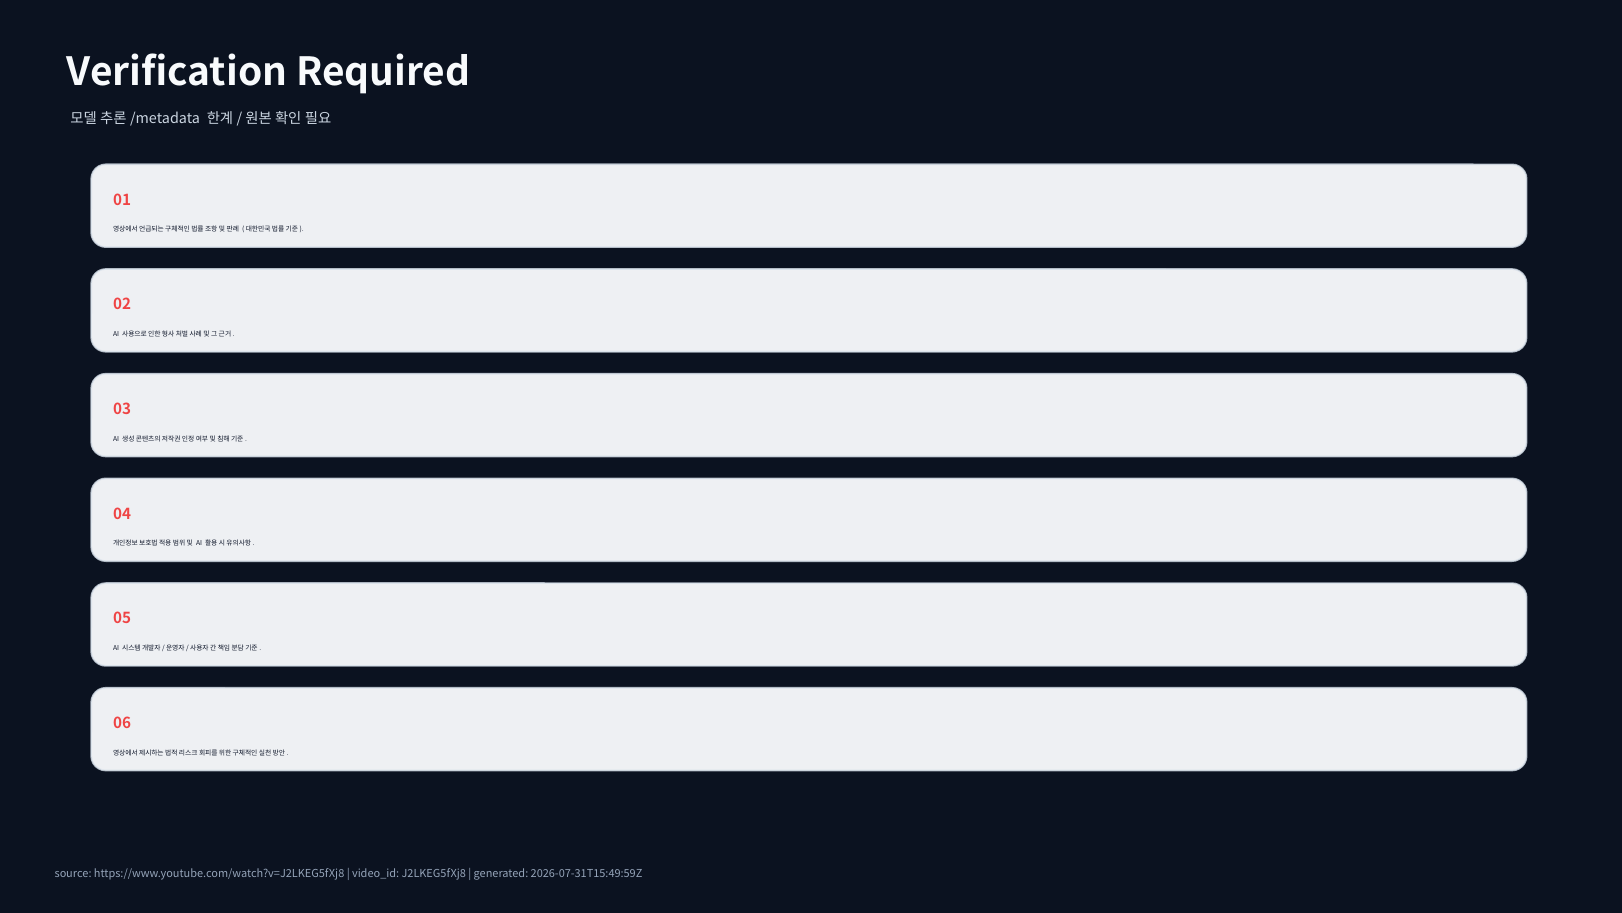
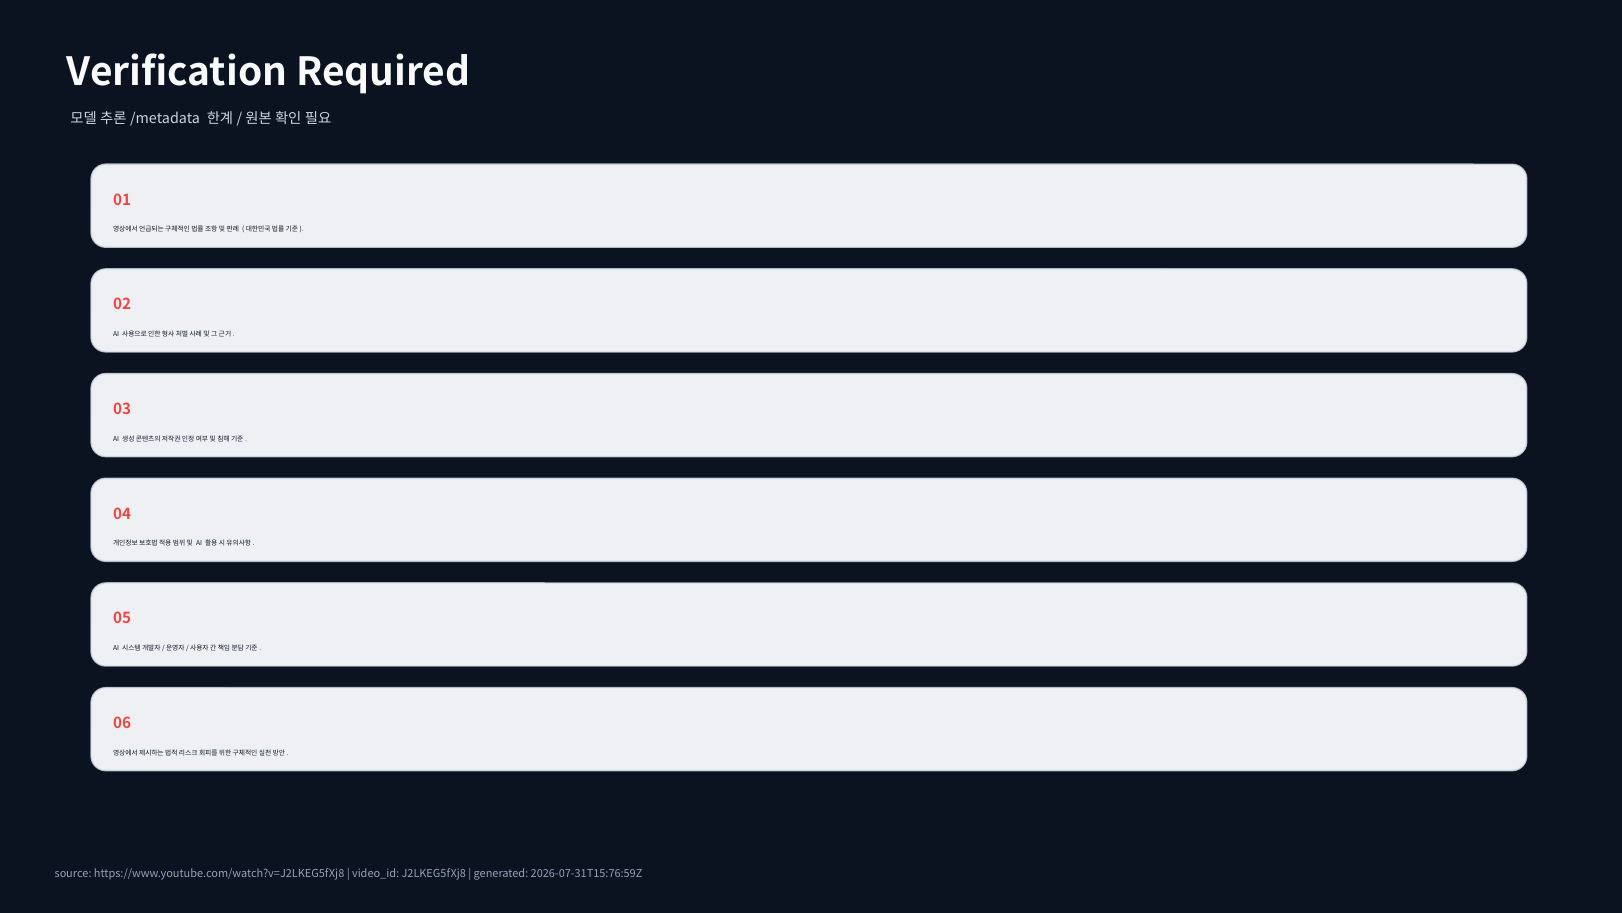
2026-07-31T15:49:59Z: 2026-07-31T15:49:59Z -> 2026-07-31T15:76:59Z (587, 874)
